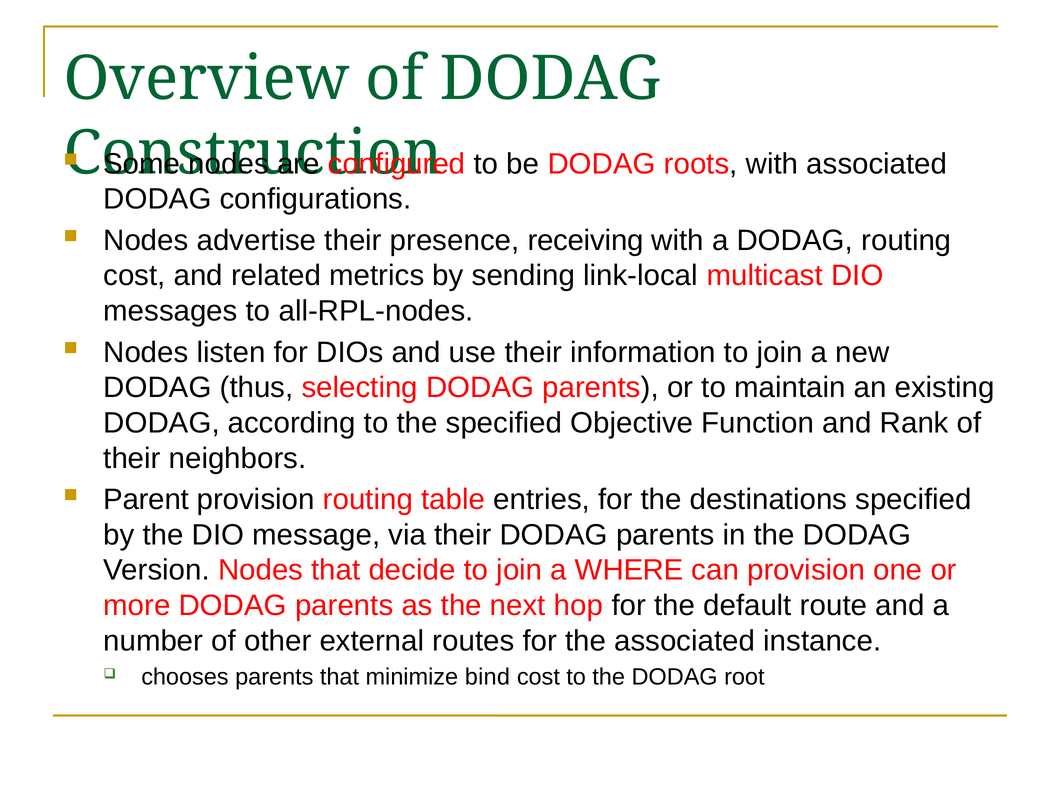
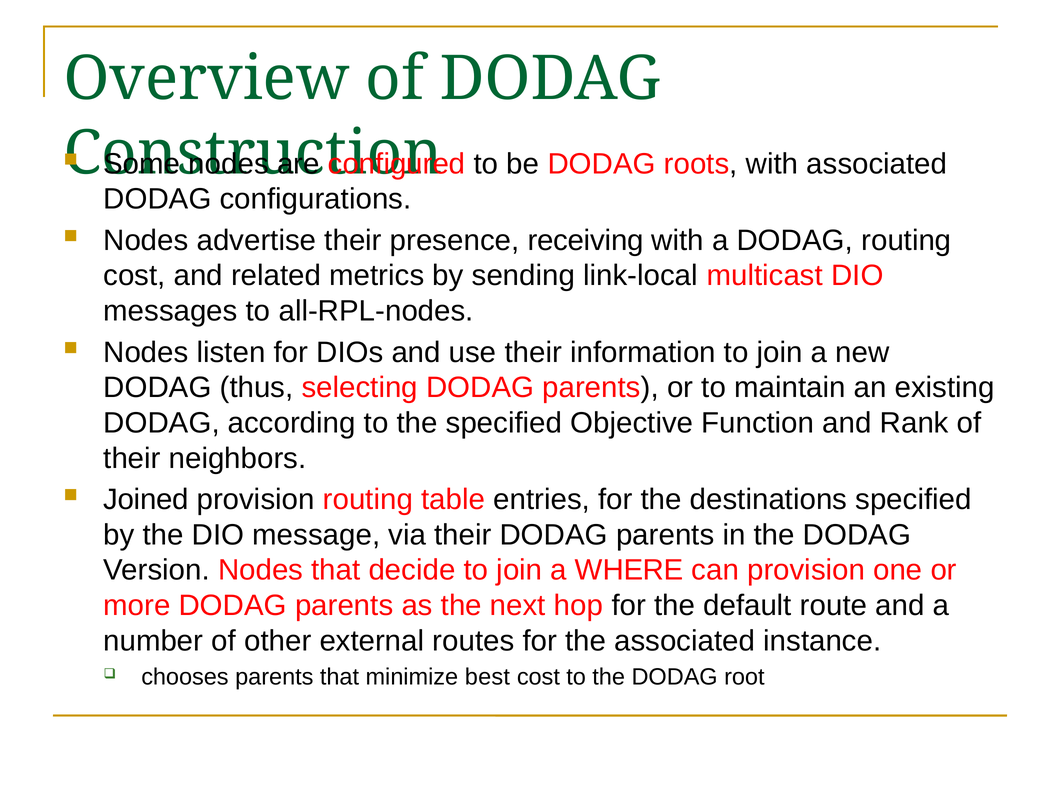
Parent: Parent -> Joined (146, 500)
bind: bind -> best (487, 677)
